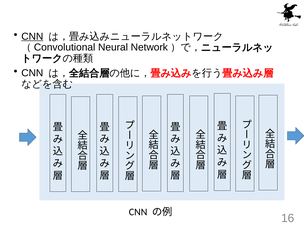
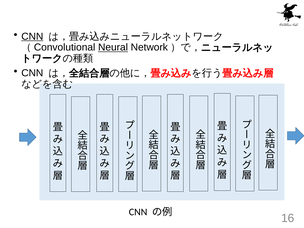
Neural underline: none -> present (113, 47)
